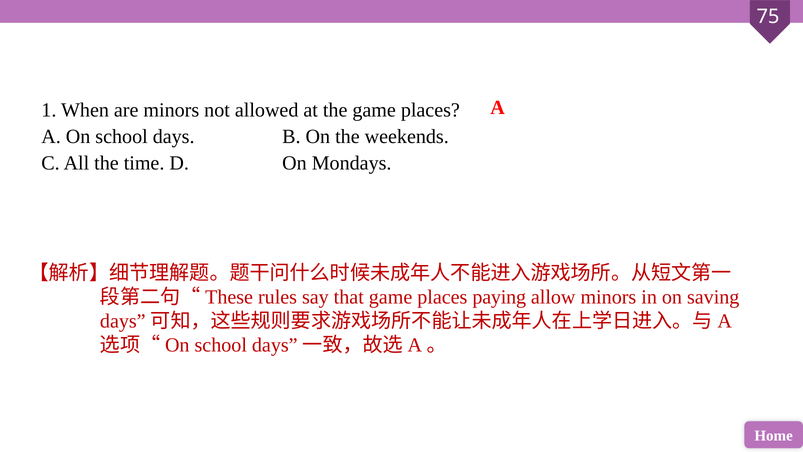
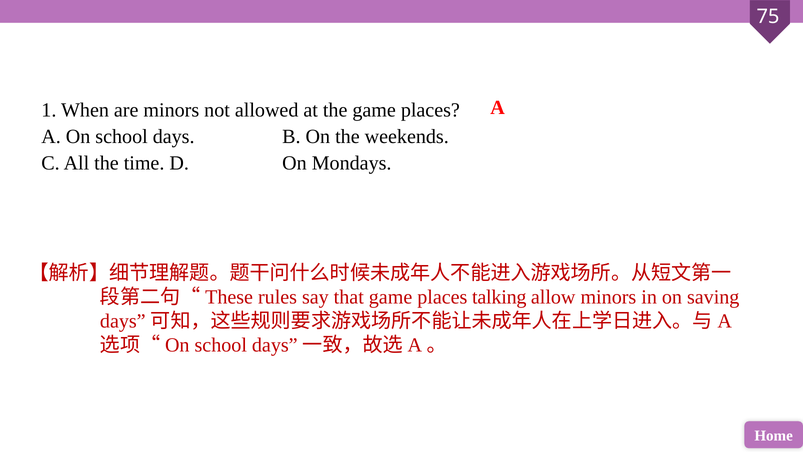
paying: paying -> talking (499, 297)
